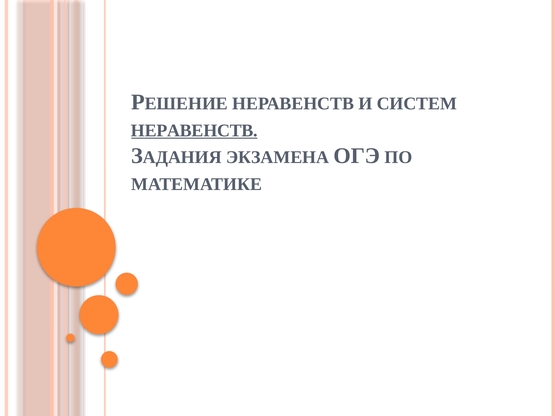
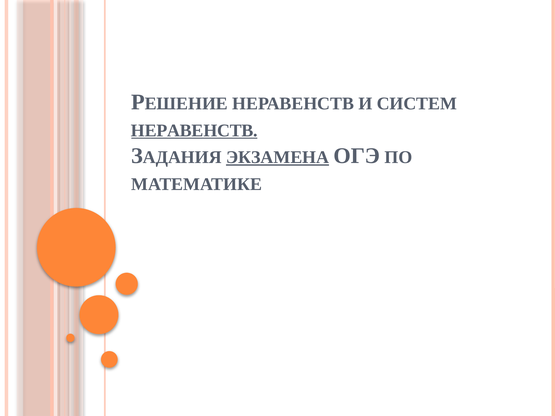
ЭКЗАМЕНА underline: none -> present (278, 157)
